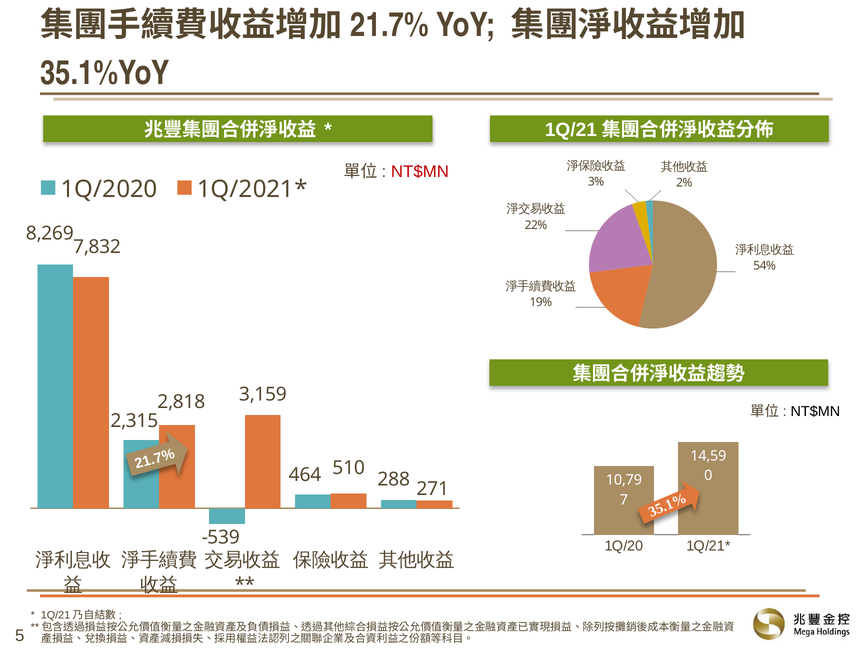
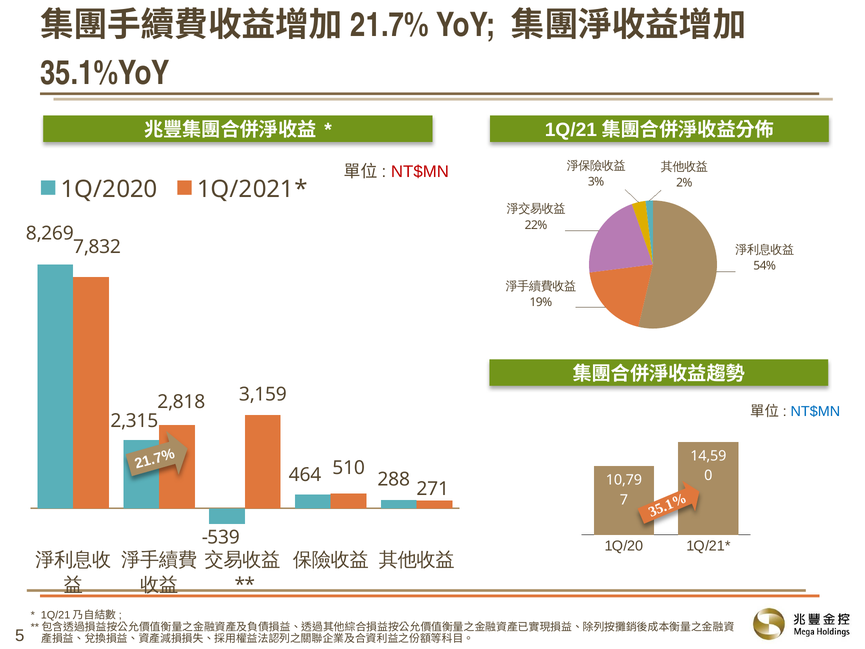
NT$MN colour: black -> blue (815, 412)
